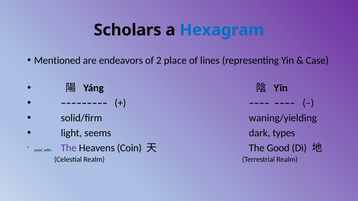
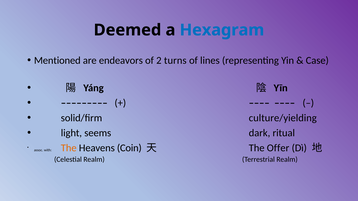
Scholars: Scholars -> Deemed (127, 30)
place: place -> turns (175, 61)
waning/yielding: waning/yielding -> culture/yielding (283, 118)
types: types -> ritual (284, 133)
The colour: purple -> orange (69, 148)
Good: Good -> Offer (278, 148)
